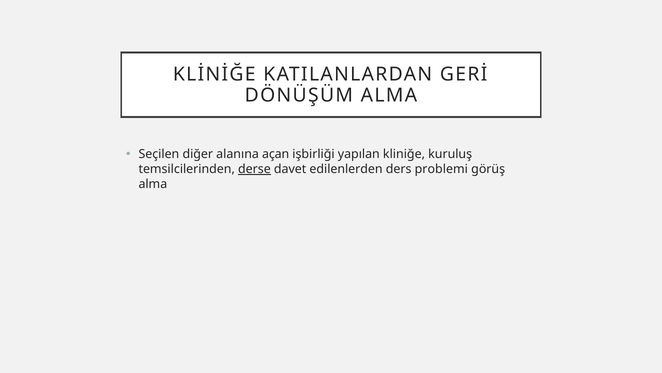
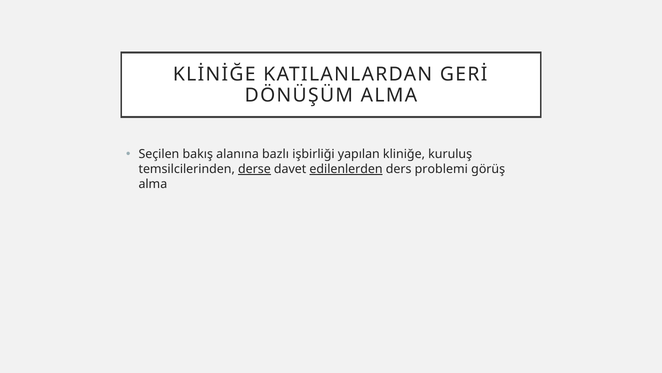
diğer: diğer -> bakış (198, 154)
açan: açan -> bazlı (276, 154)
edilenlerden underline: none -> present (346, 169)
